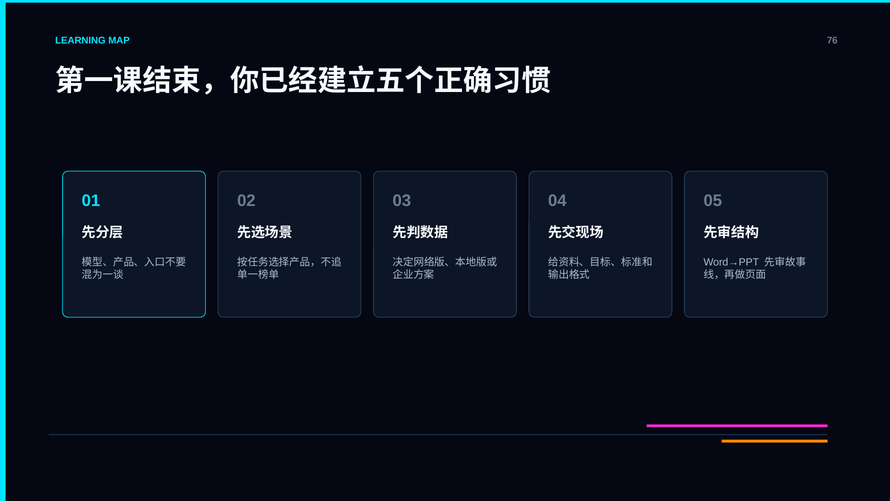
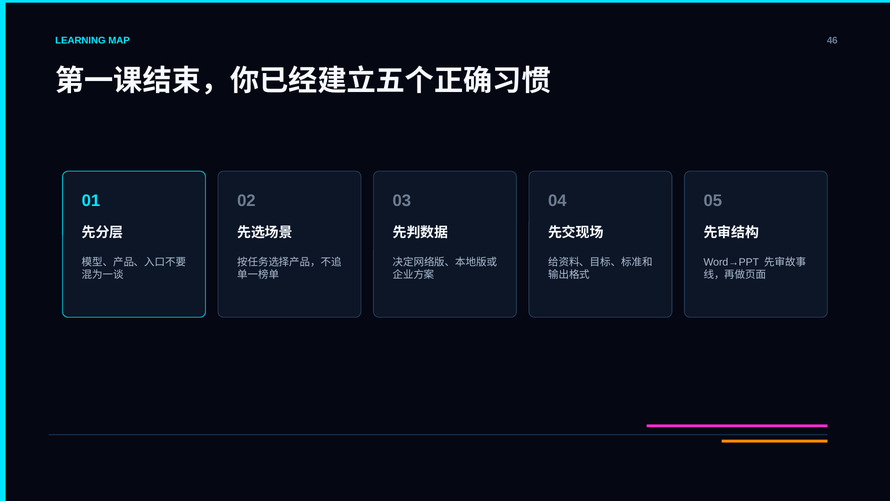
76: 76 -> 46 (832, 40)
